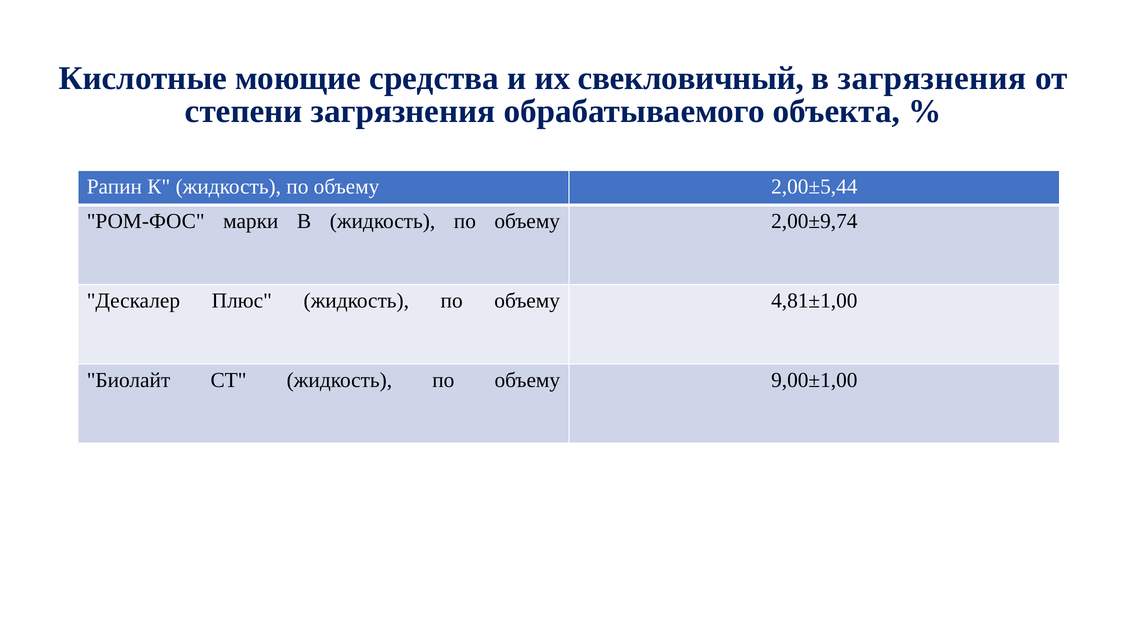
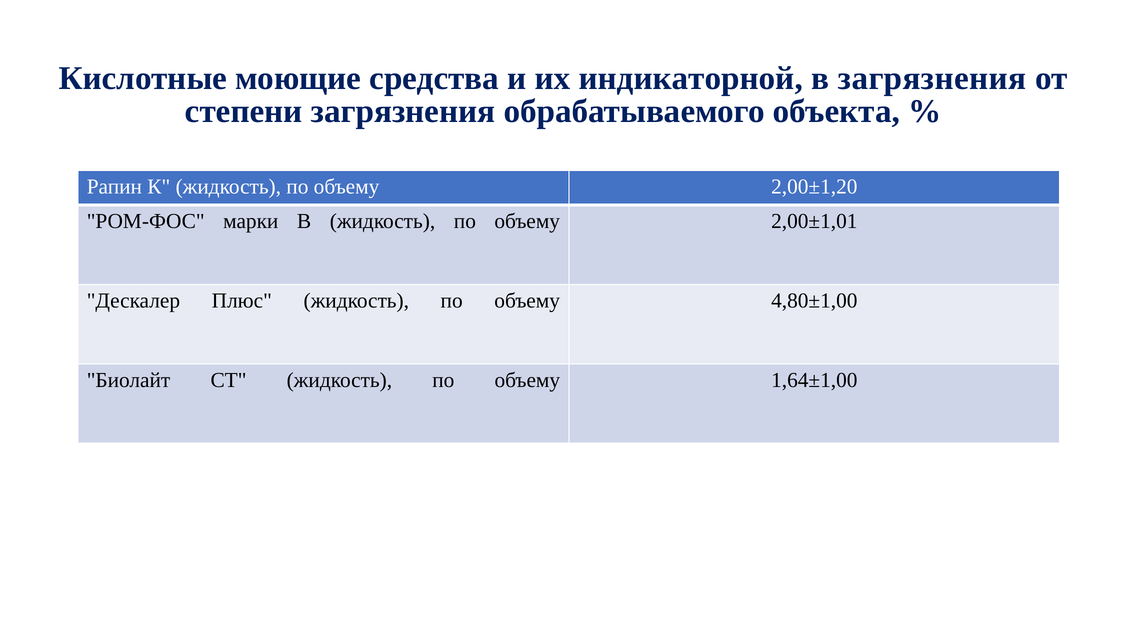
свекловичный: свекловичный -> индикаторной (691, 78)
2,00±5,44: 2,00±5,44 -> 2,00±1,20 (814, 187)
2,00±9,74: 2,00±9,74 -> 2,00±1,01 (814, 221)
4,81±1,00: 4,81±1,00 -> 4,80±1,00 (814, 301)
9,00±1,00: 9,00±1,00 -> 1,64±1,00 (814, 380)
